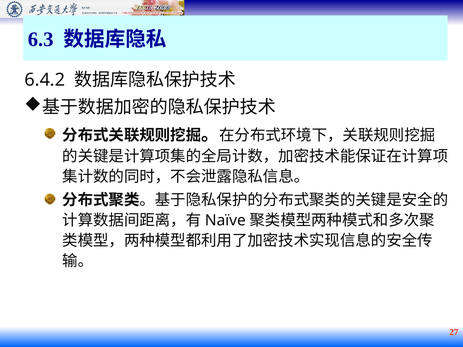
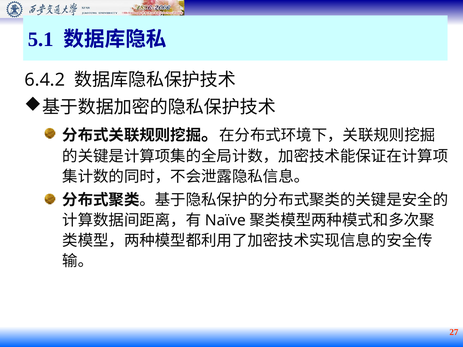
6.3: 6.3 -> 5.1 (41, 39)
